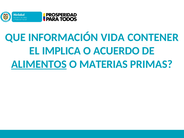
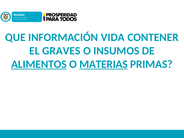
IMPLICA: IMPLICA -> GRAVES (61, 51)
ACUERDO: ACUERDO -> INSUMOS (116, 51)
MATERIAS underline: none -> present (103, 64)
